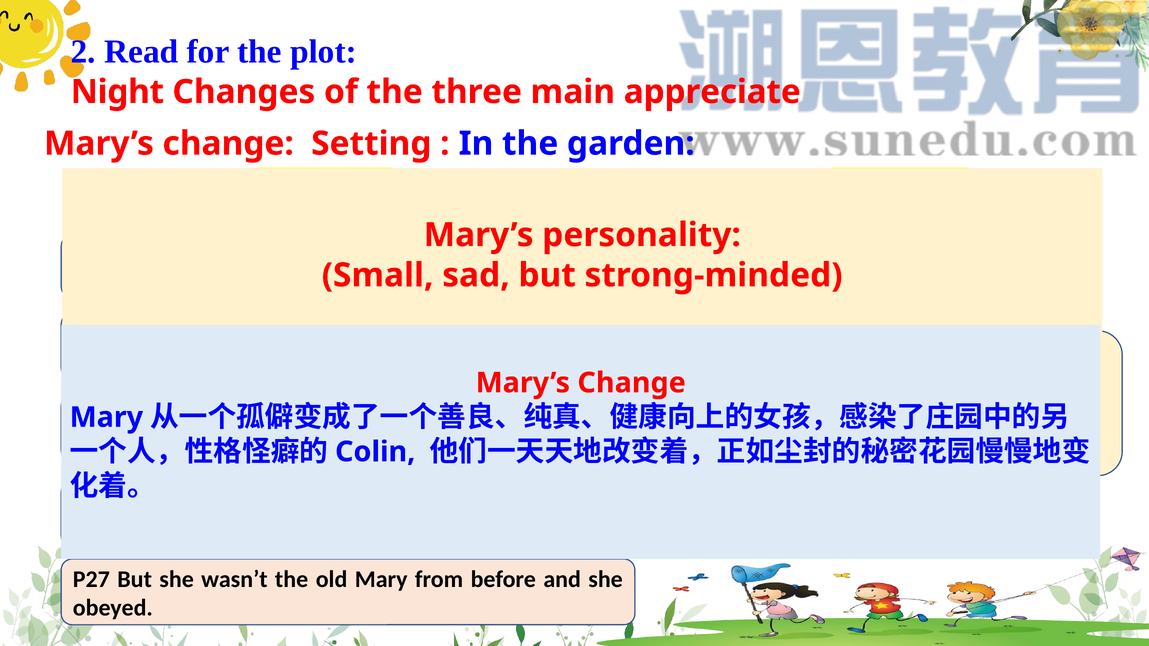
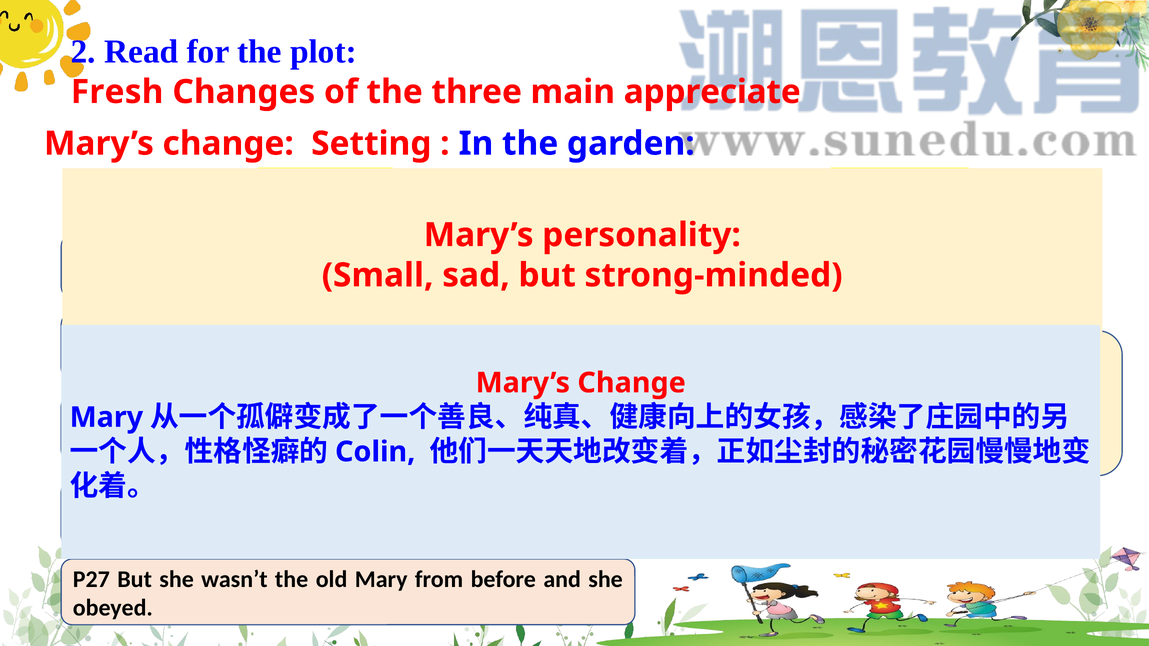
Night: Night -> Fresh (117, 92)
